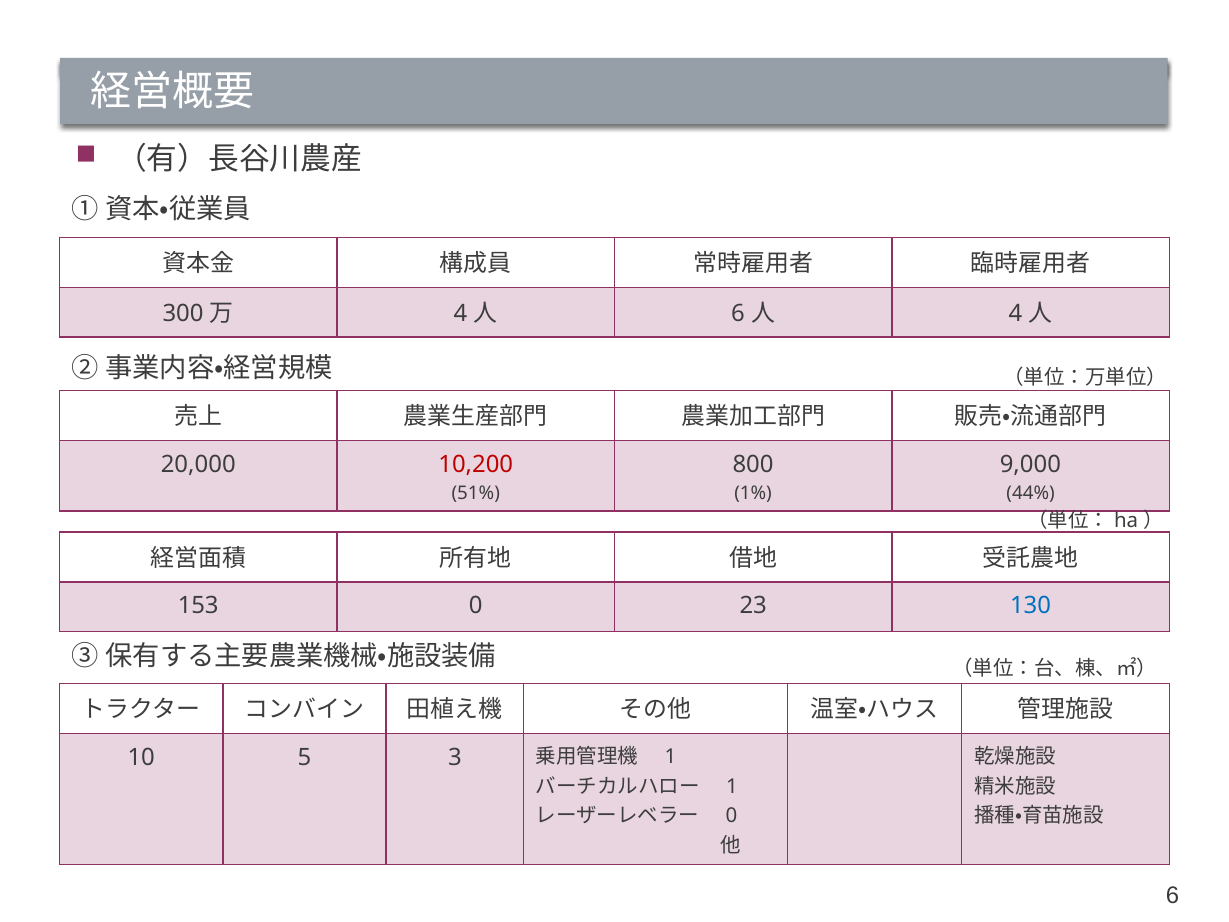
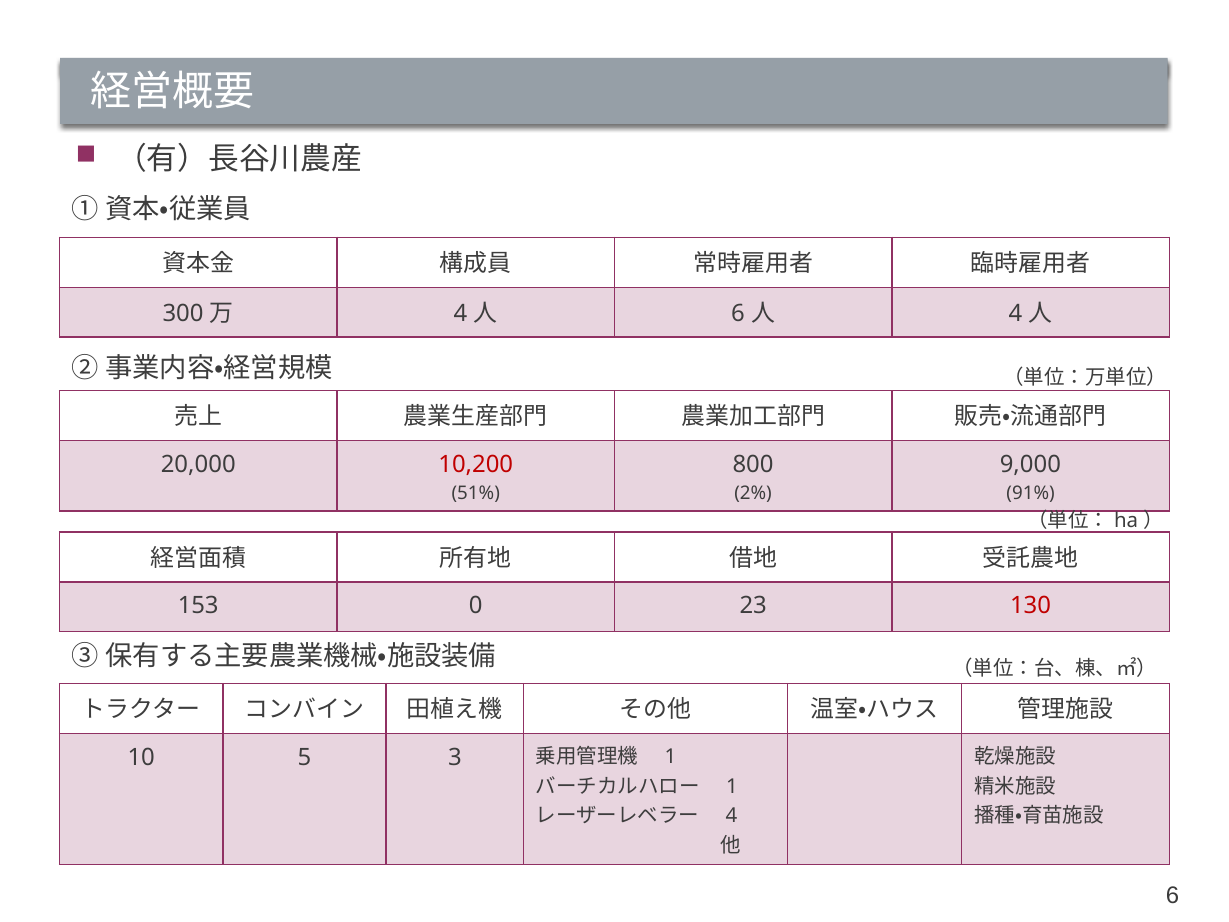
1%: 1% -> 2% (753, 493)
44%: 44% -> 91% (1031, 493)
130 colour: blue -> red (1031, 606)
0: 0 -> 4 (732, 816)
